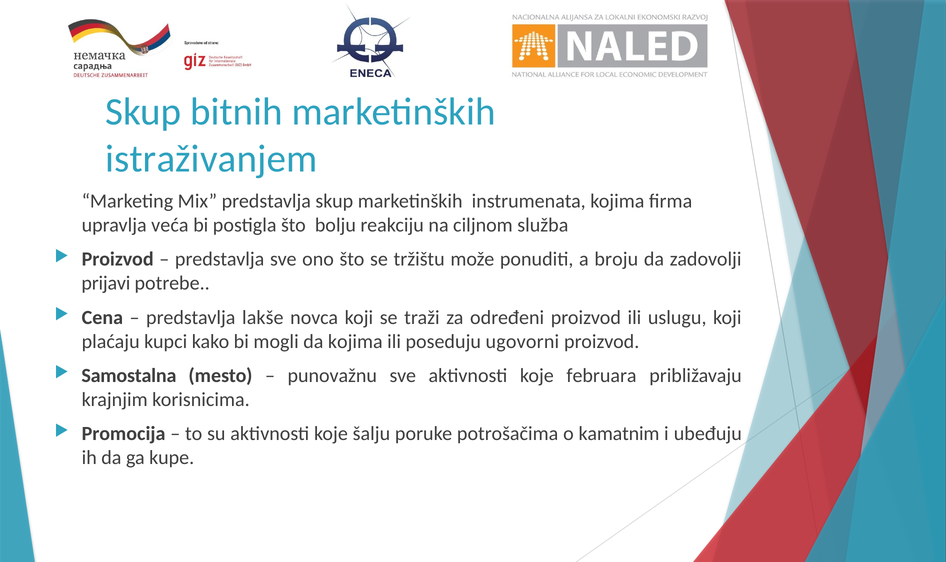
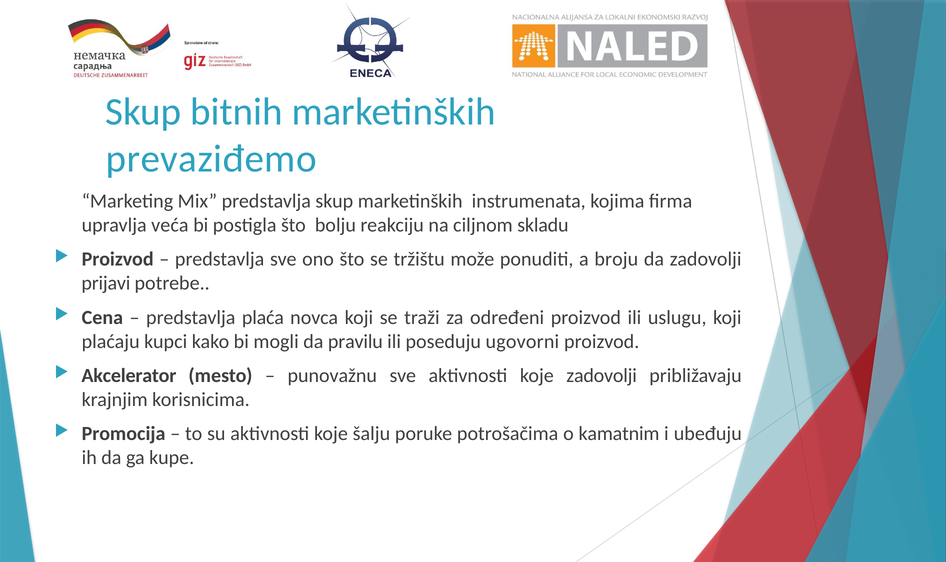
istraživanjem: istraživanjem -> prevaziđemo (211, 159)
služba: služba -> skladu (543, 225)
lakše: lakše -> plaća (263, 318)
da kojima: kojima -> pravilu (355, 342)
Samostalna: Samostalna -> Akcelerator (129, 376)
koje februara: februara -> zadovolji (602, 376)
